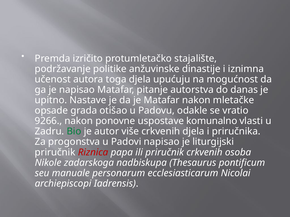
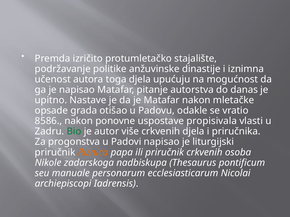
9266: 9266 -> 8586 (48, 121)
komunalno: komunalno -> propisivala (212, 121)
Riznica colour: red -> orange (93, 153)
